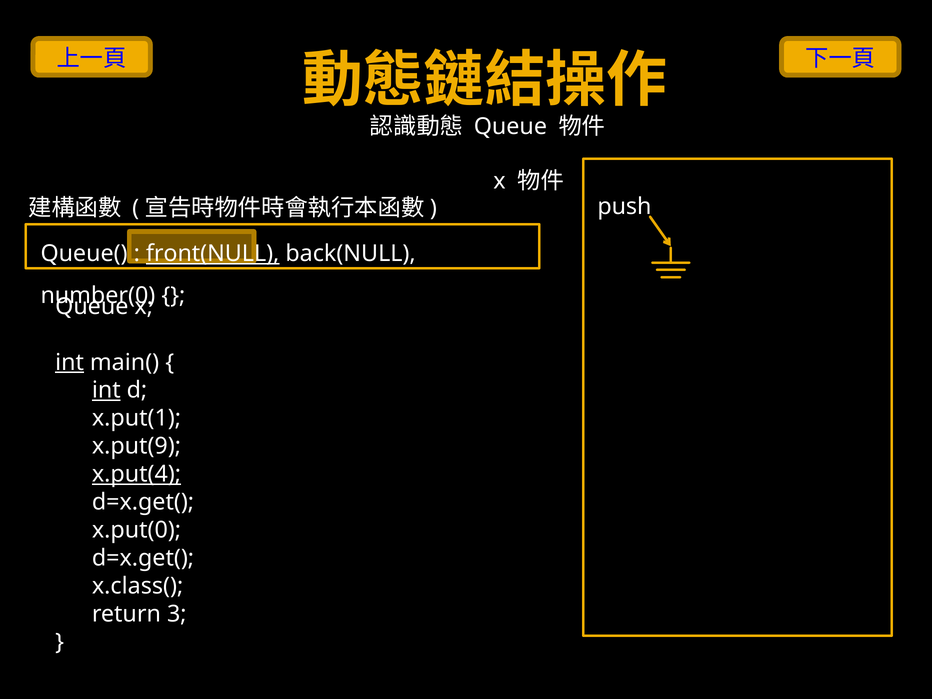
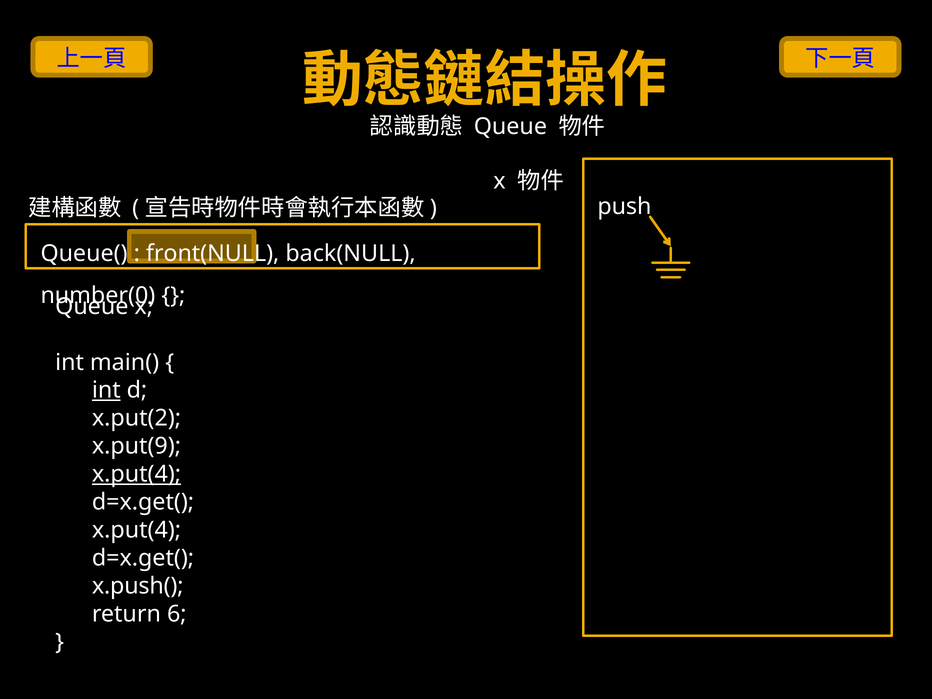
front(NULL underline: present -> none (213, 254)
int underline: present -> none (70, 362)
x.put(1: x.put(1 -> x.put(2 (136, 418)
x.put(0: x.put(0 -> x.put(4 (136, 530)
x.class(: x.class( -> x.push( (138, 586)
3: 3 -> 6 (177, 614)
